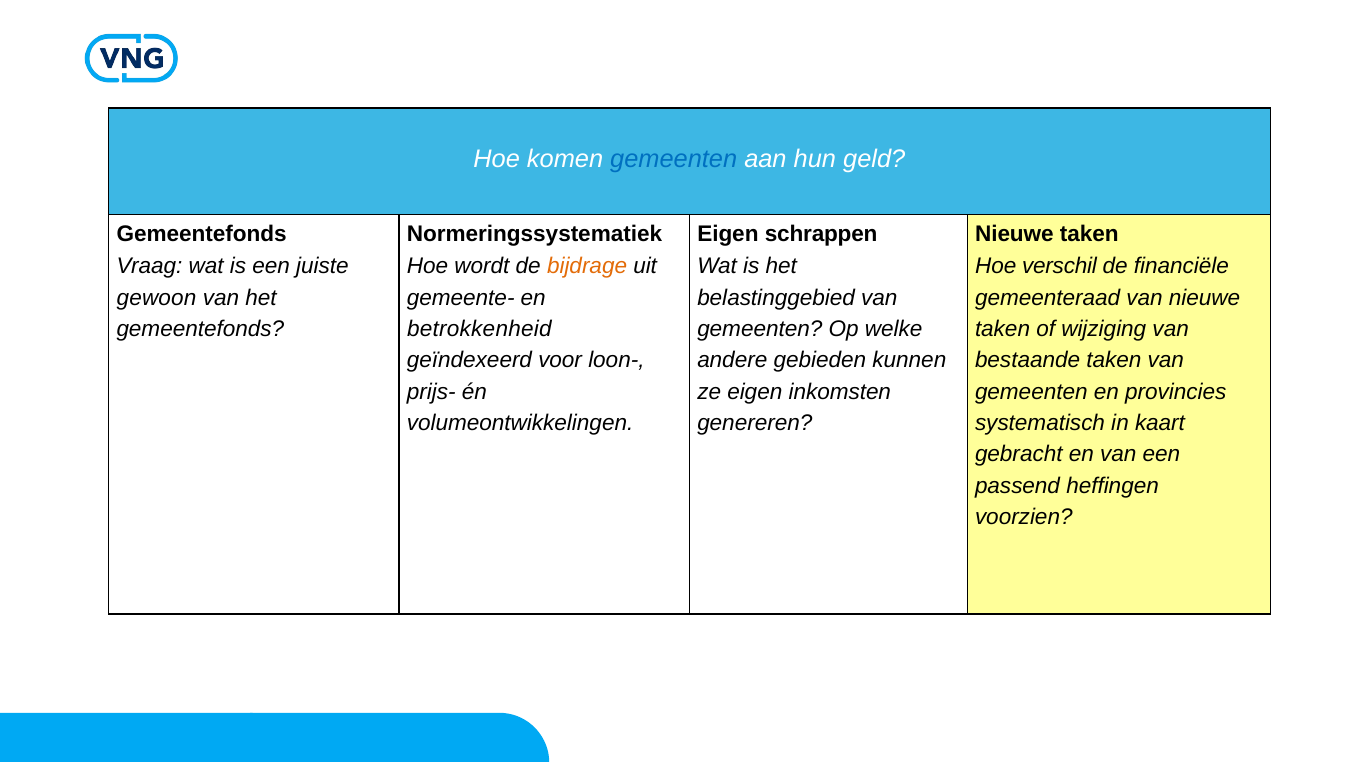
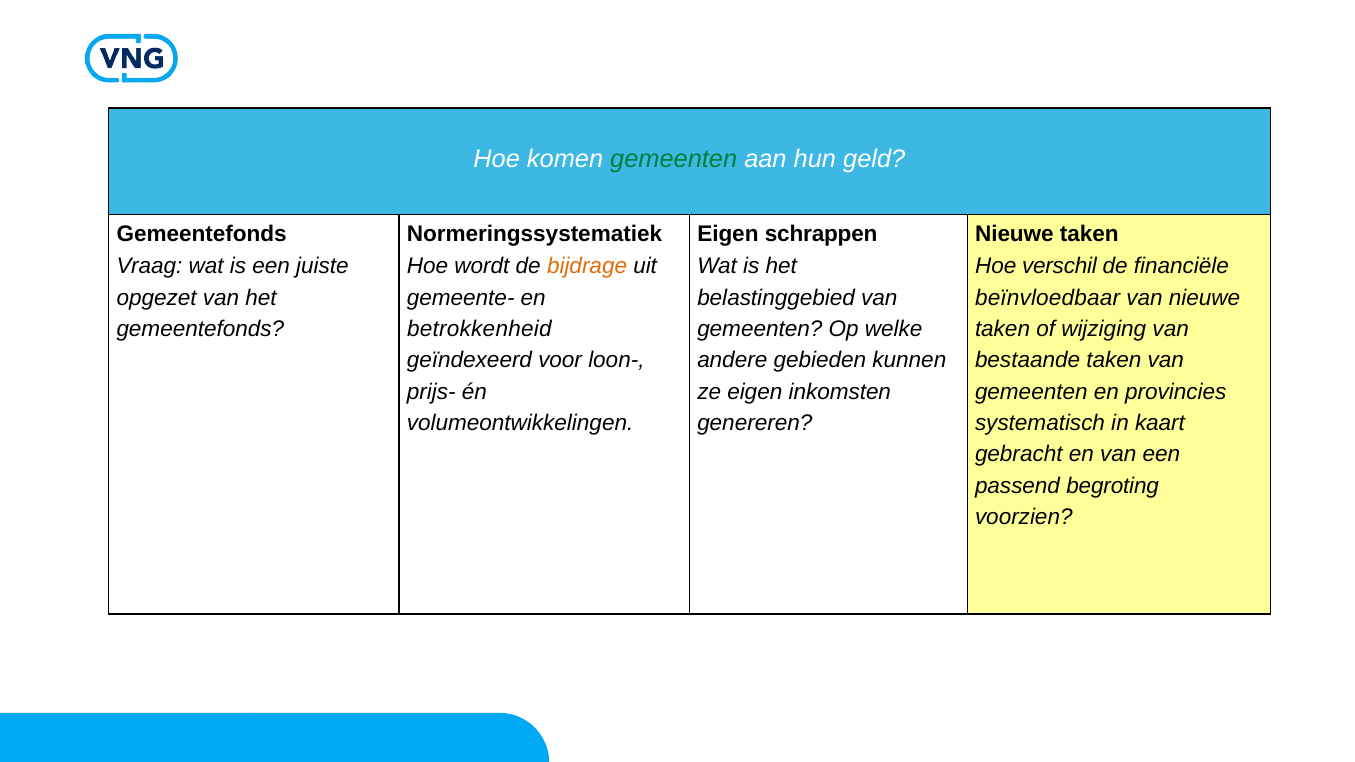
gemeenten colour: blue -> green (674, 160)
gewoon: gewoon -> opgezet (157, 298)
gemeenteraad: gemeenteraad -> beïnvloedbaar (1048, 298)
heffingen: heffingen -> begroting (1113, 486)
